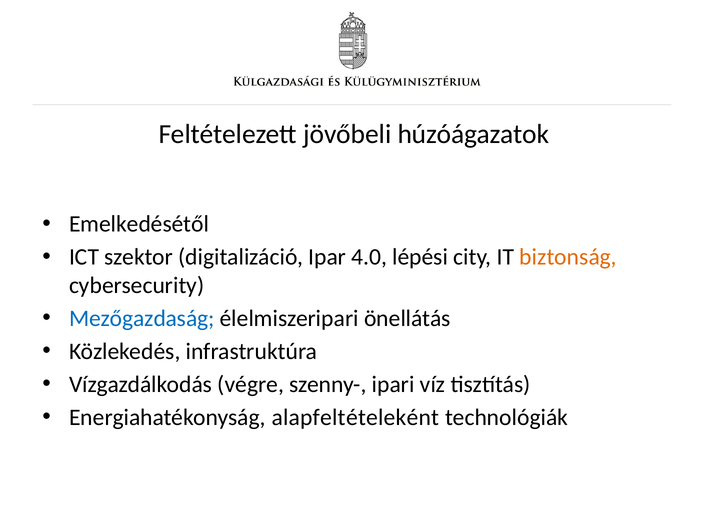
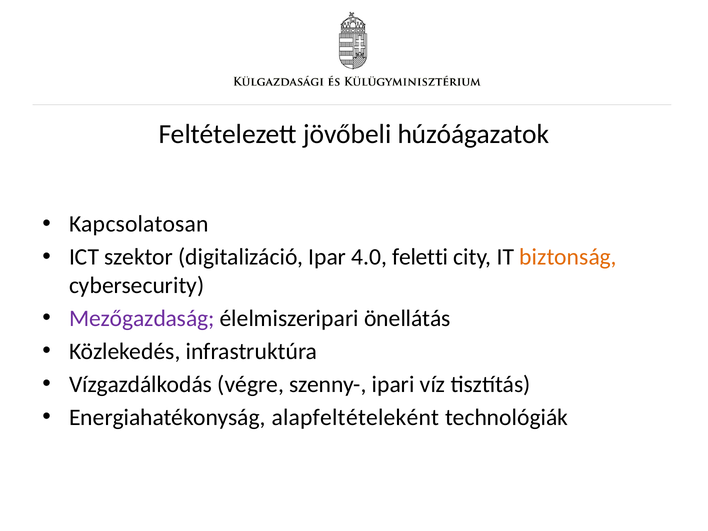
Emelkedésétől: Emelkedésétől -> Kapcsolatosan (139, 224)
lépési: lépési -> feletti (420, 257)
Mezőgazdaság colour: blue -> purple (142, 318)
